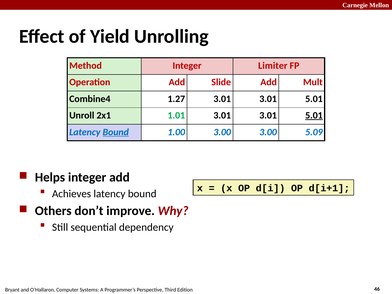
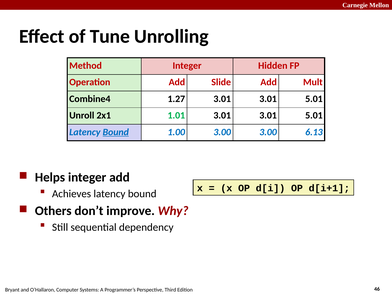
Yield: Yield -> Tune (110, 36)
Limiter: Limiter -> Hidden (273, 66)
5.01 underline: present -> none (314, 115)
5.09: 5.09 -> 6.13 (314, 132)
